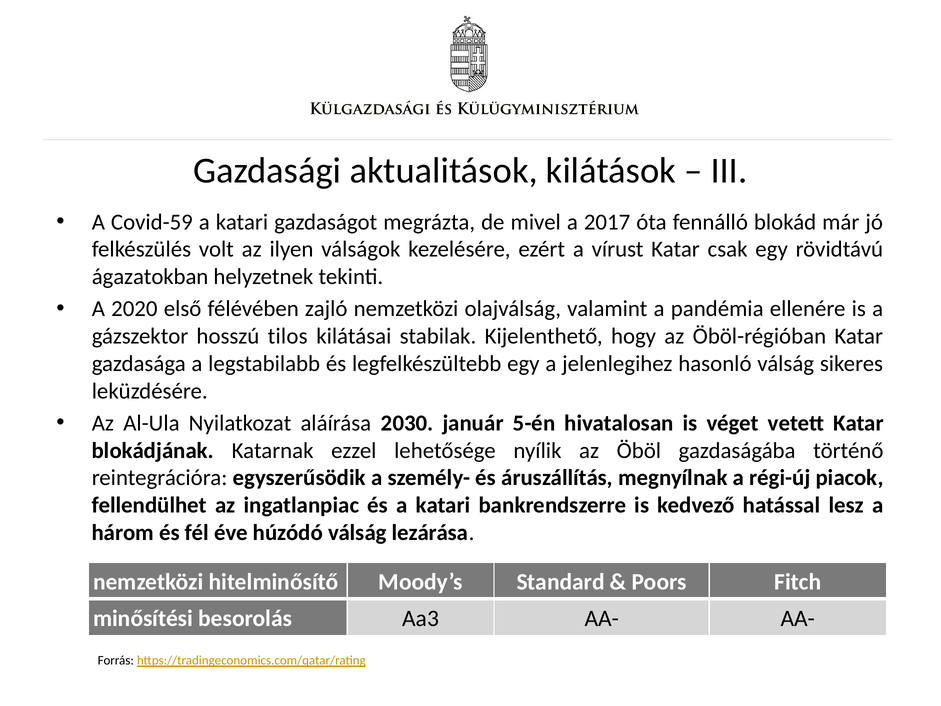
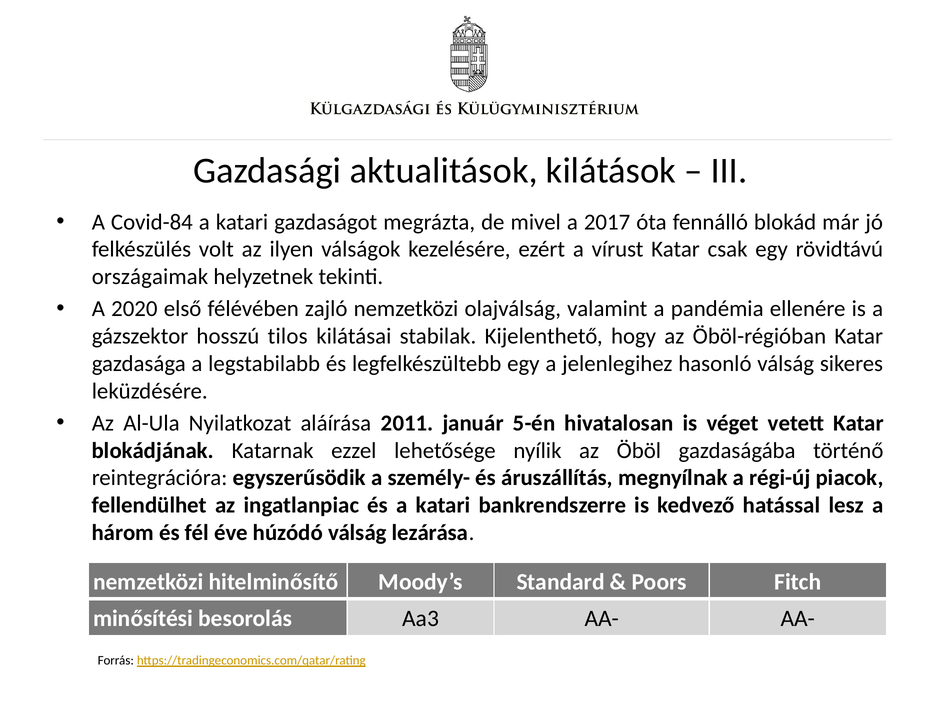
Covid-59: Covid-59 -> Covid-84 (152, 222)
ágazatokban: ágazatokban -> országaimak (150, 277)
2030: 2030 -> 2011 (407, 423)
